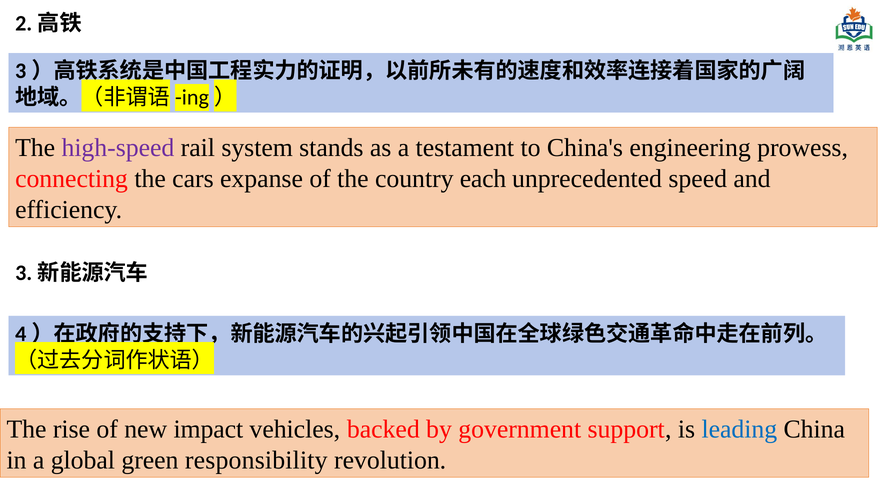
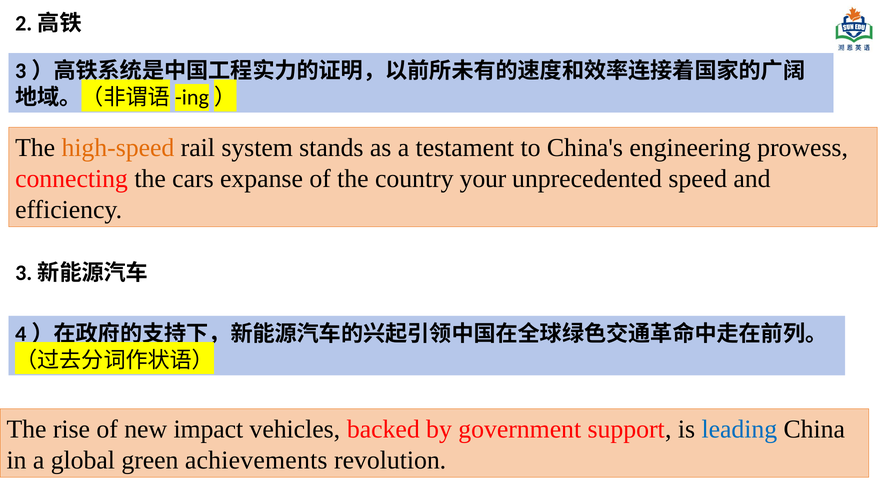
high-speed colour: purple -> orange (118, 148)
each: each -> your (483, 179)
responsibility: responsibility -> achievements (256, 460)
